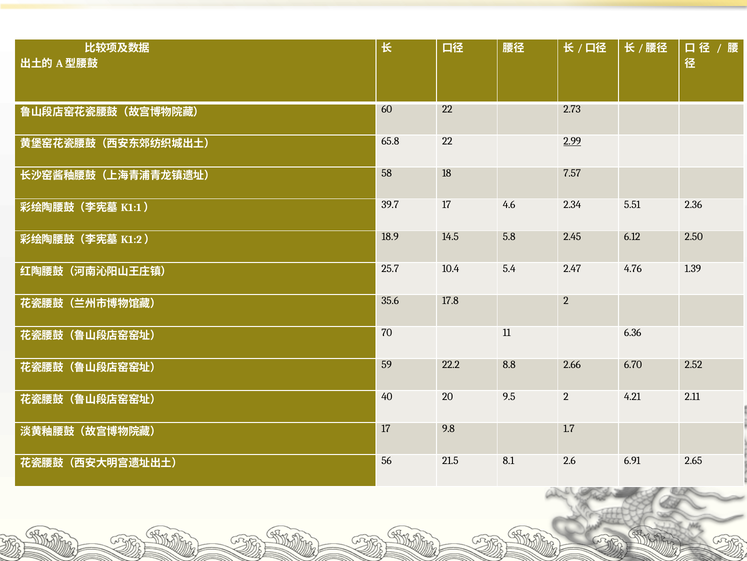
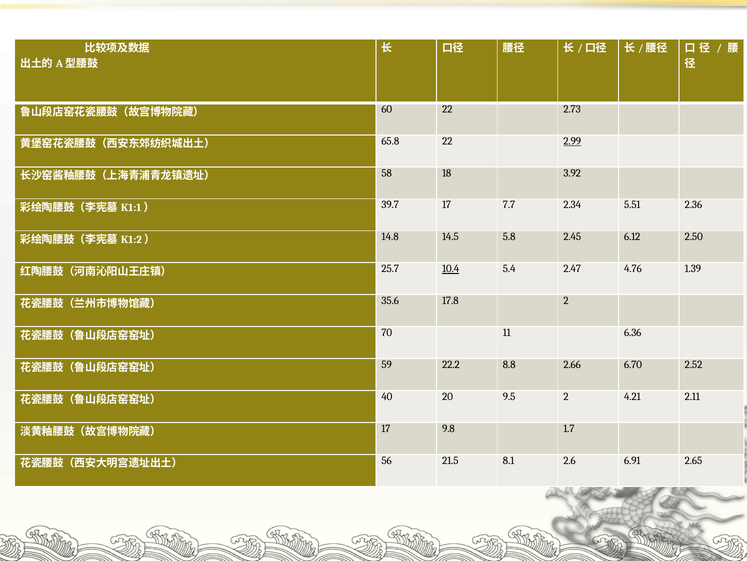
7.57: 7.57 -> 3.92 (572, 173)
4.6: 4.6 -> 7.7 (509, 205)
18.9: 18.9 -> 14.8 (390, 237)
10.4 underline: none -> present (451, 268)
